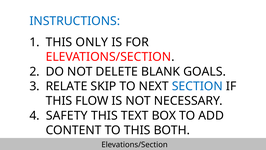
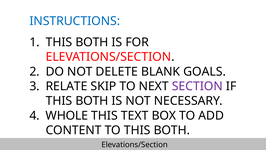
ONLY: ONLY -> BOTH (92, 42)
SECTION colour: blue -> purple (197, 86)
FLOW: FLOW -> BOTH (92, 101)
SAFETY: SAFETY -> WHOLE (67, 115)
